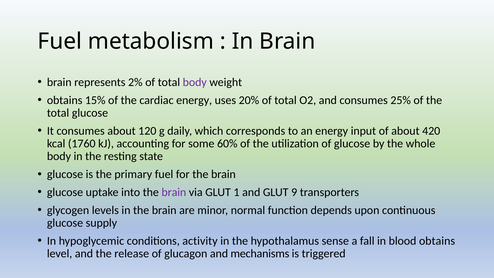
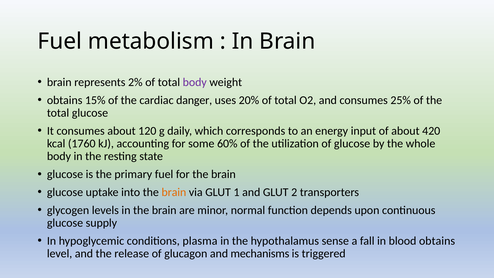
cardiac energy: energy -> danger (194, 100)
brain colour: purple -> orange (174, 192)
9: 9 -> 2 (294, 192)
activity: activity -> plasma (200, 241)
